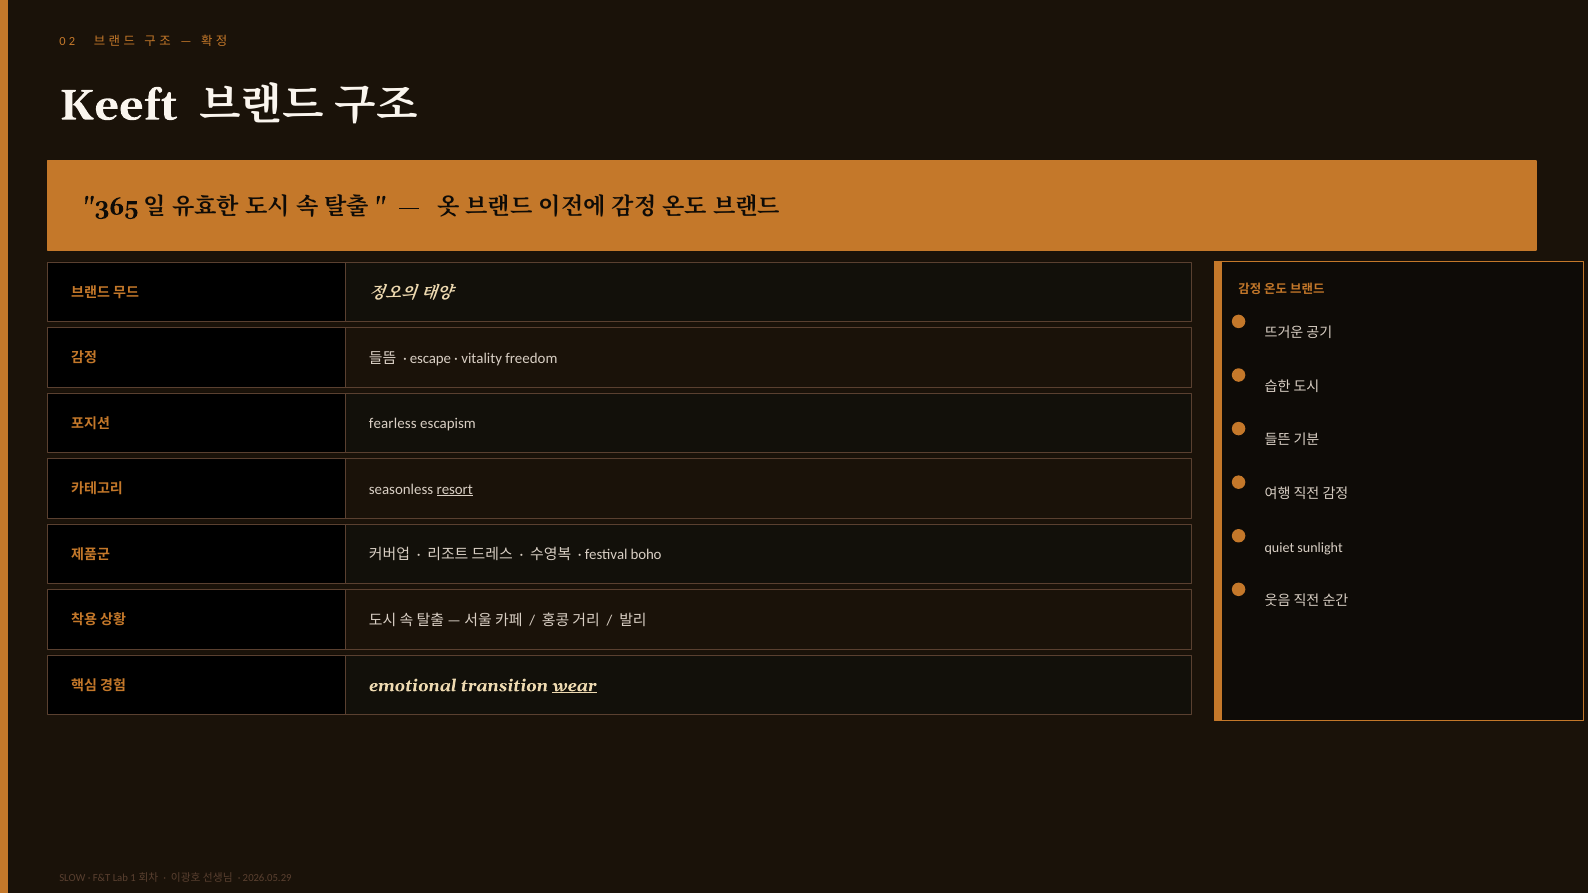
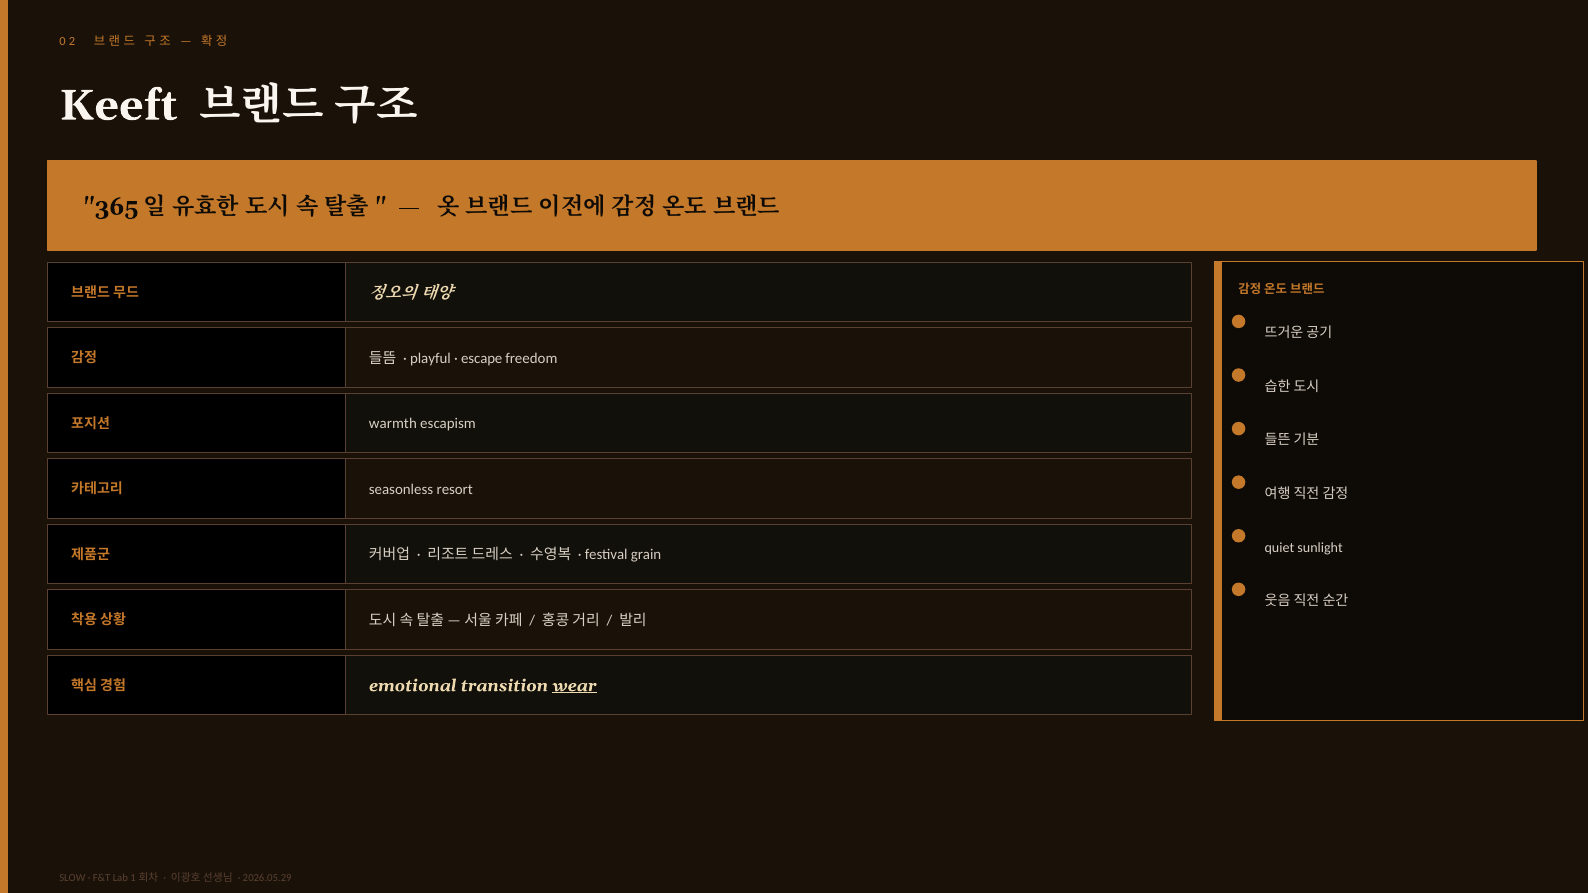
escape: escape -> playful (430, 358)
vitality: vitality -> escape (482, 358)
fearless: fearless -> warmth (393, 424)
resort underline: present -> none (455, 489)
boho: boho -> grain (646, 555)
